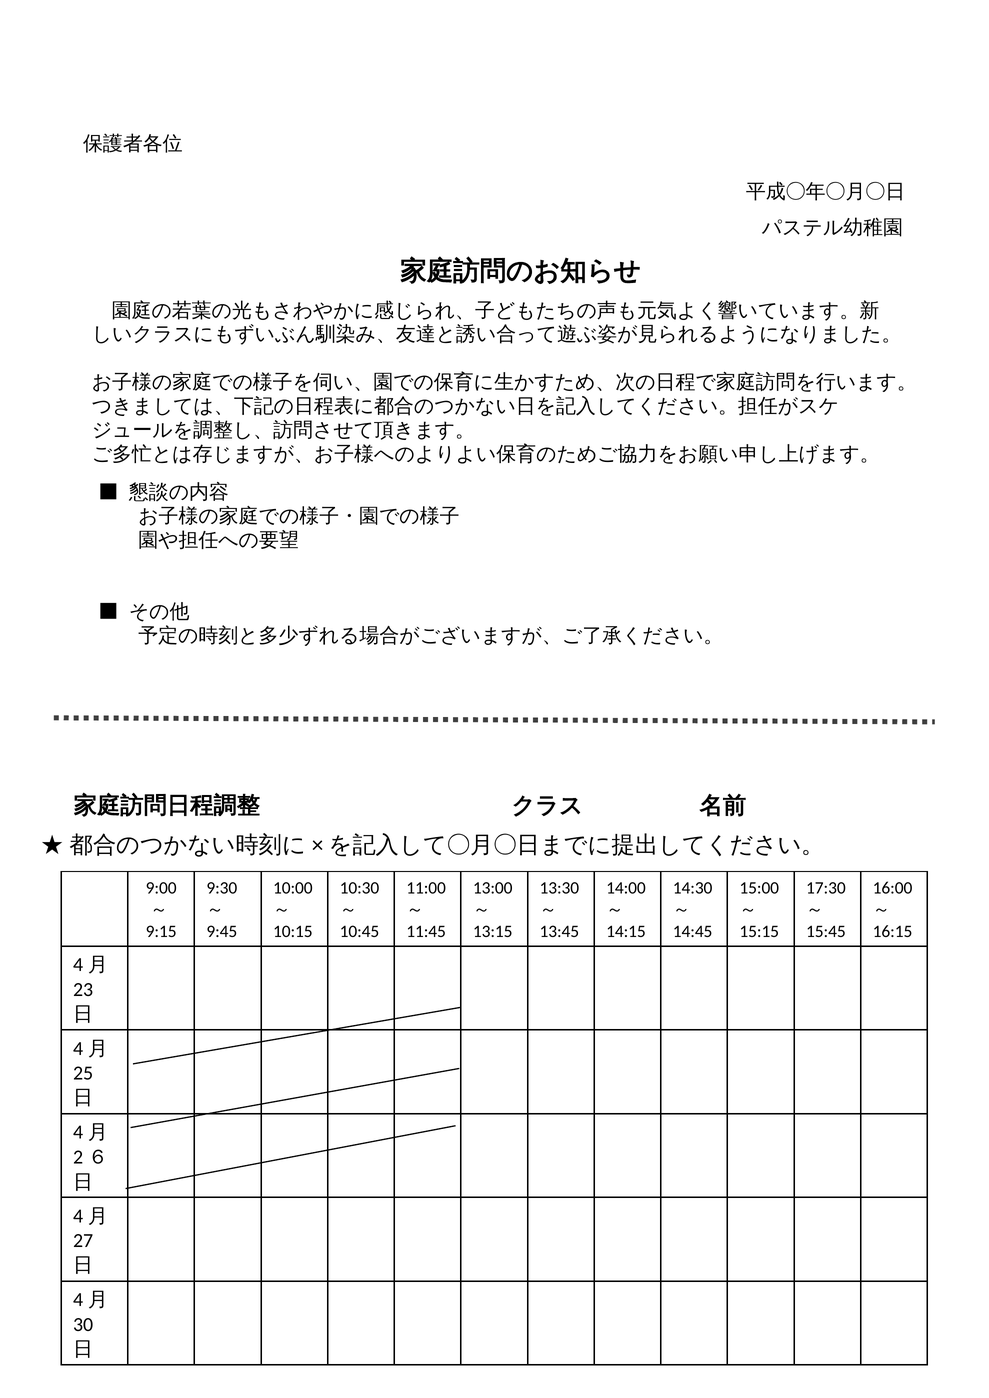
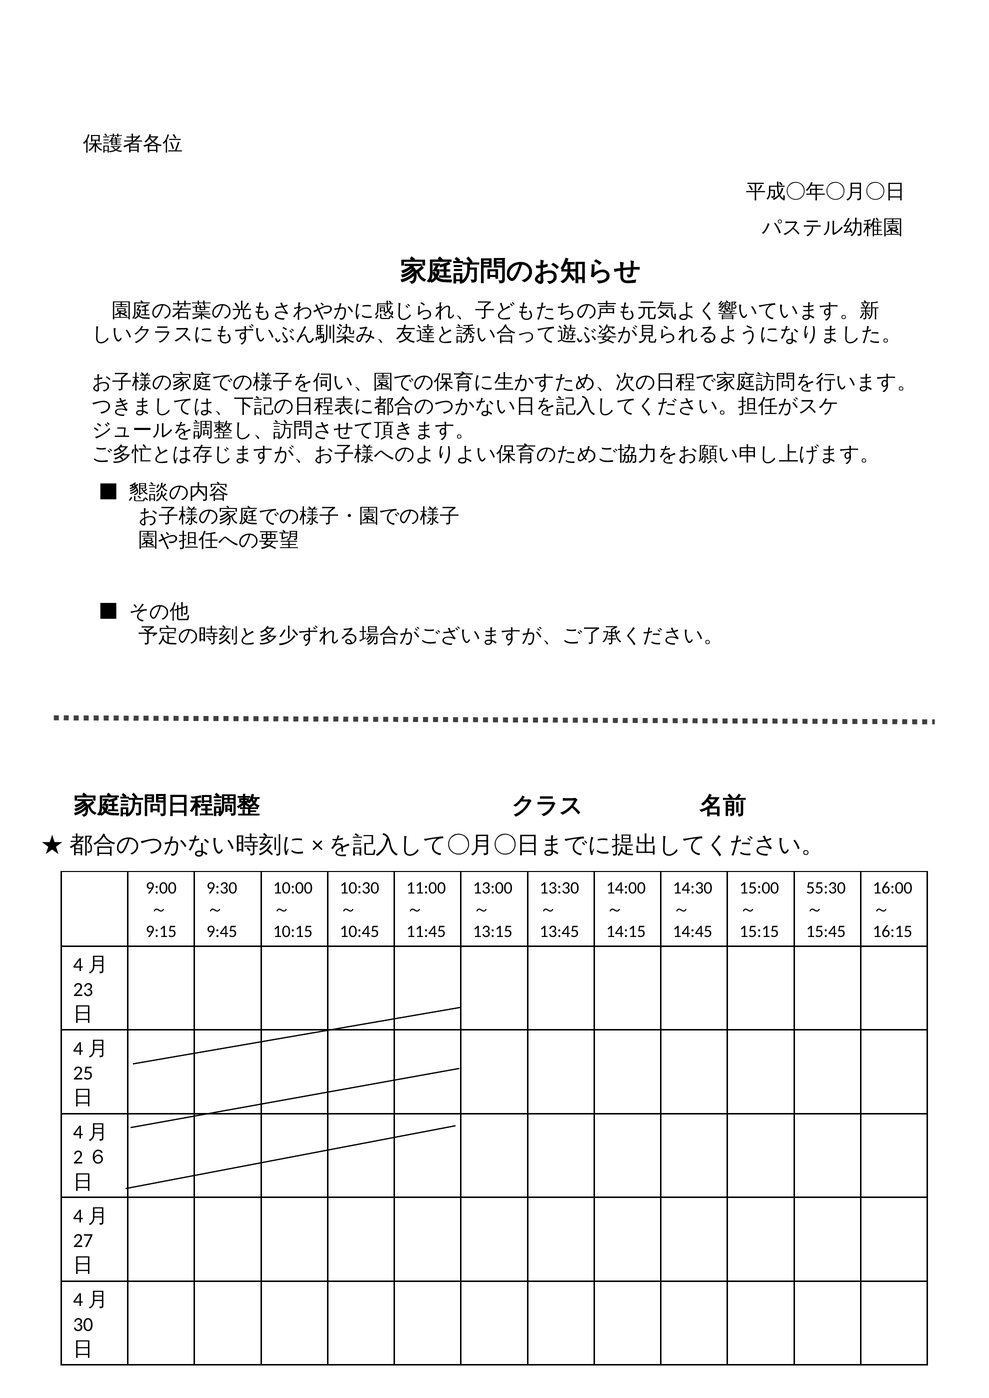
17:30: 17:30 -> 55:30 (826, 889)
